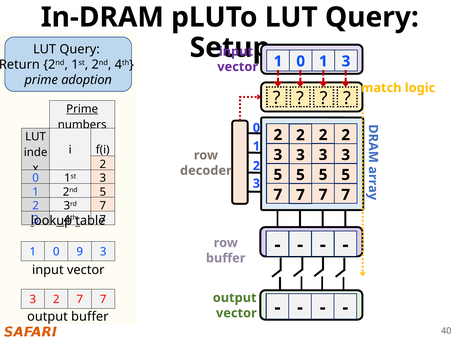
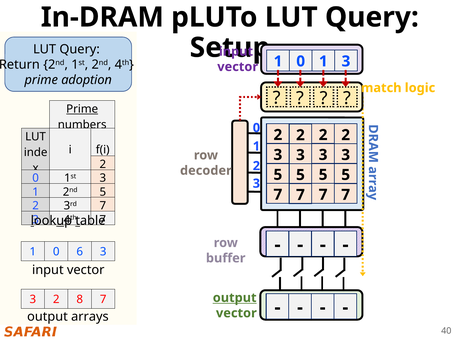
9: 9 -> 6 (80, 252)
output underline: none -> present (235, 298)
2 7: 7 -> 8 (80, 299)
output buffer: buffer -> arrays (90, 317)
